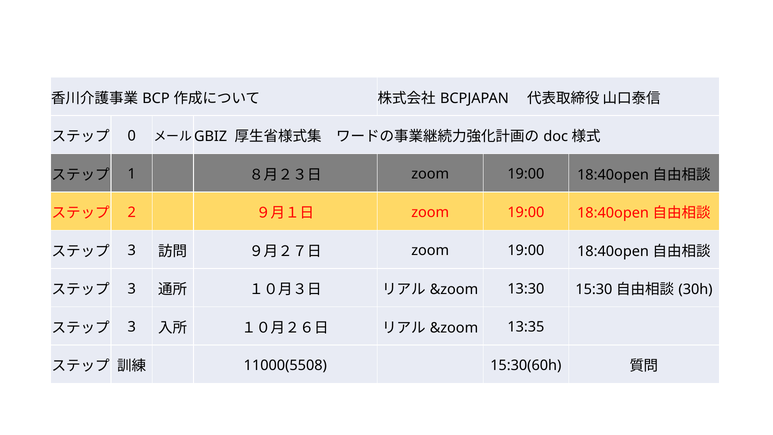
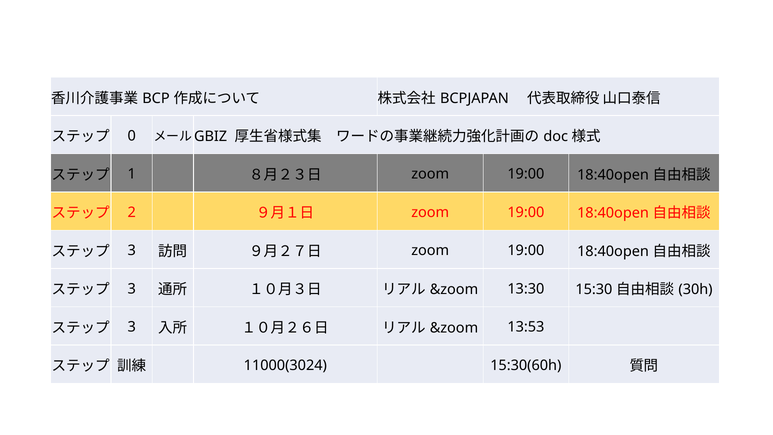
13:35: 13:35 -> 13:53 (526, 327)
11000(5508: 11000(5508 -> 11000(3024 (285, 365)
